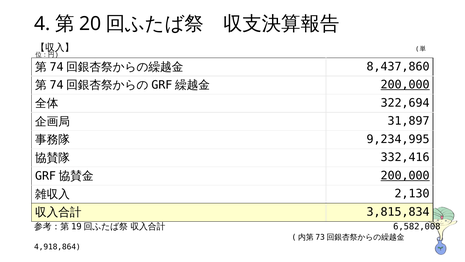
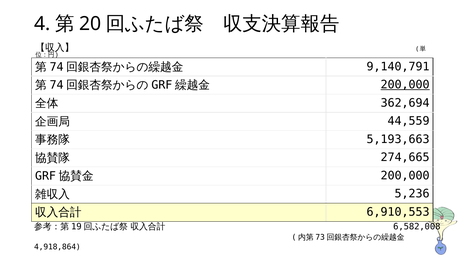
8,437,860: 8,437,860 -> 9,140,791 (398, 66)
322,694: 322,694 -> 362,694 (405, 103)
31,897: 31,897 -> 44,559 (409, 121)
9,234,995: 9,234,995 -> 5,193,663 (398, 139)
332,416: 332,416 -> 274,665 (405, 157)
200,000 underline: present -> none (405, 175)
2,130: 2,130 -> 5,236 (412, 193)
3,815,834: 3,815,834 -> 6,910,553 (398, 212)
